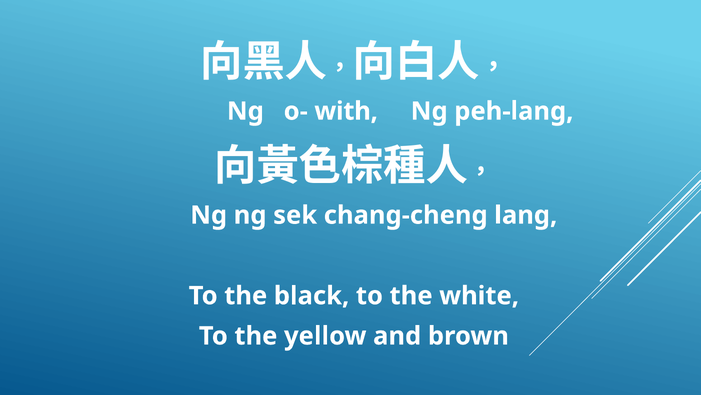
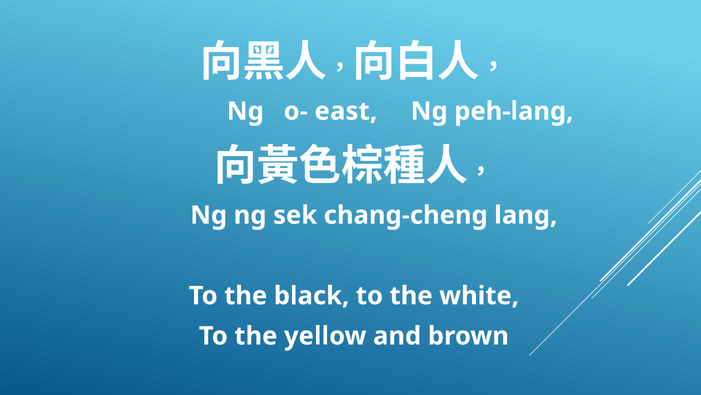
with: with -> east (346, 111)
